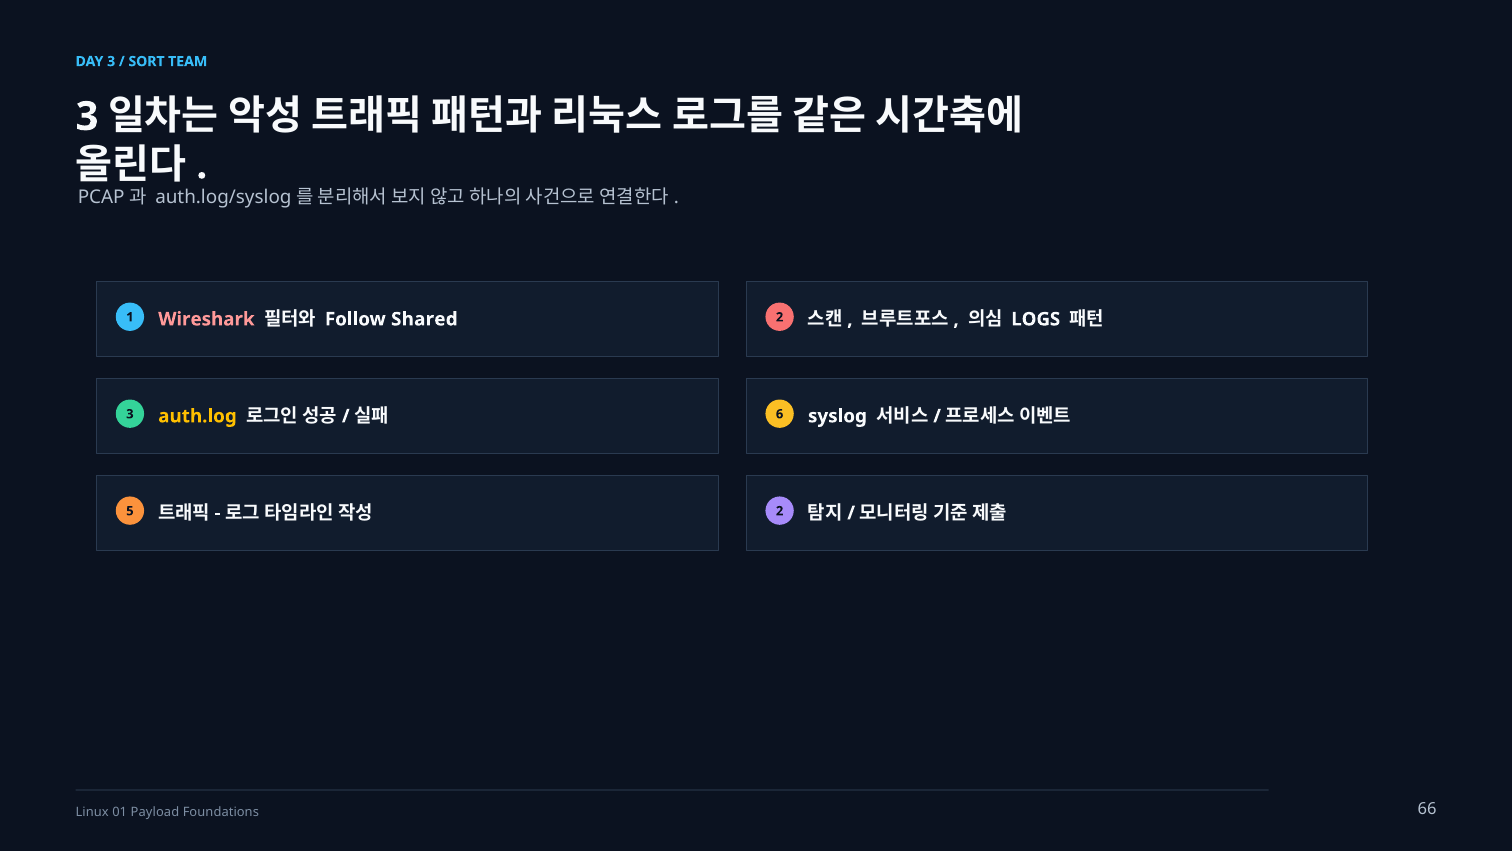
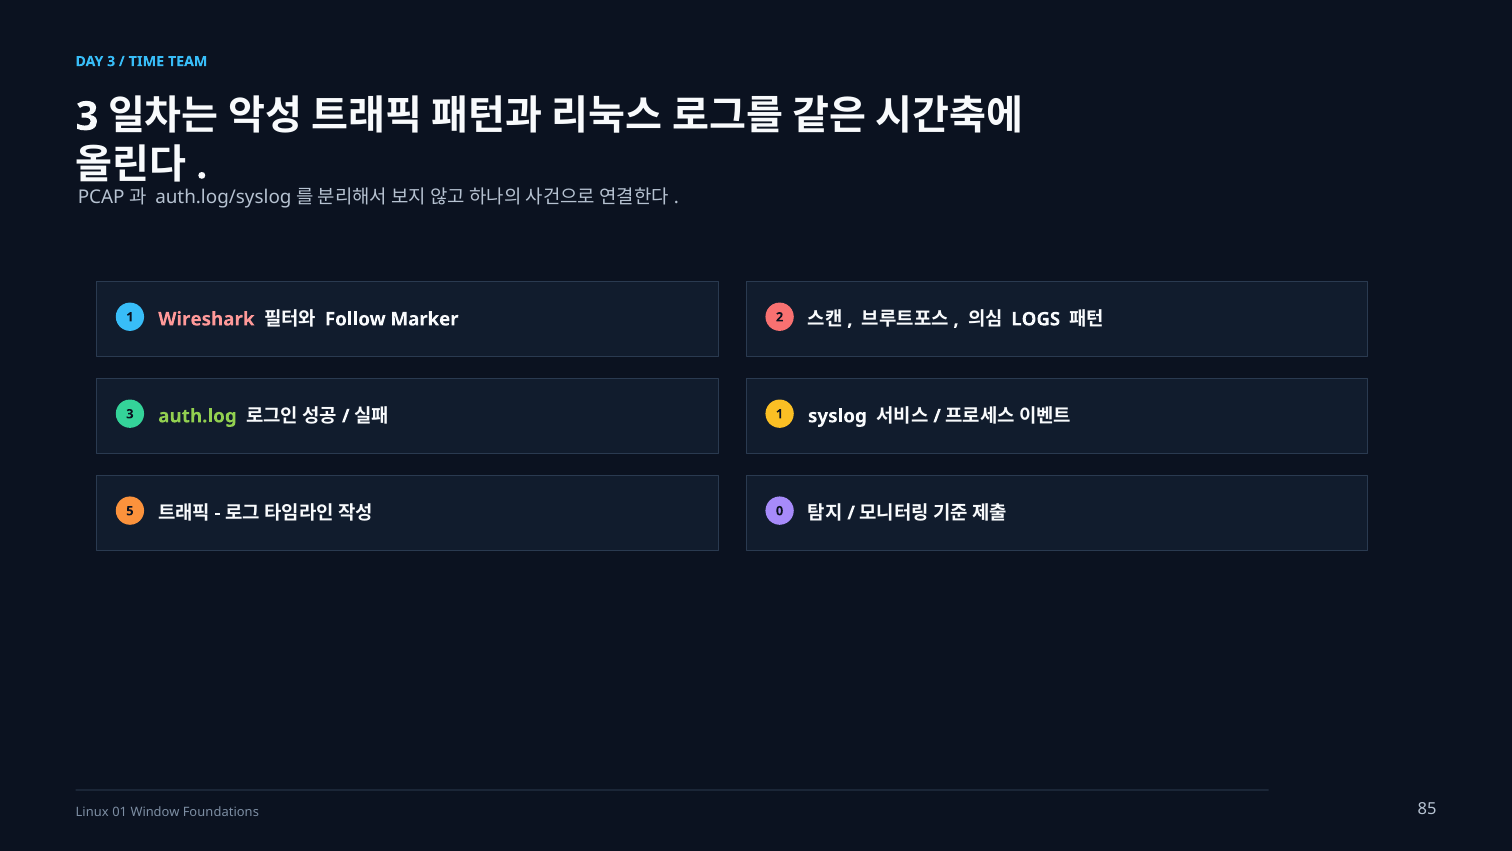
SORT: SORT -> TIME (146, 61)
Shared: Shared -> Marker (425, 319)
auth.log colour: yellow -> light green (198, 416)
6: 6 -> 1 (780, 414)
2: 2 -> 0 (780, 511)
Payload: Payload -> Window (155, 812)
66: 66 -> 85 (1427, 808)
